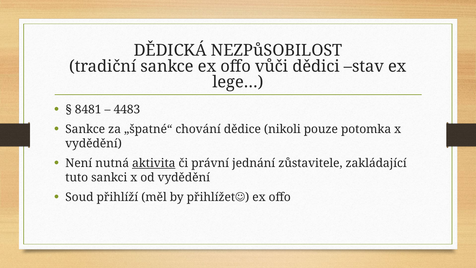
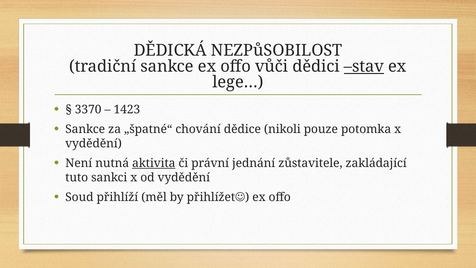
stav underline: none -> present (364, 66)
8481: 8481 -> 3370 (88, 110)
4483: 4483 -> 1423 (127, 110)
